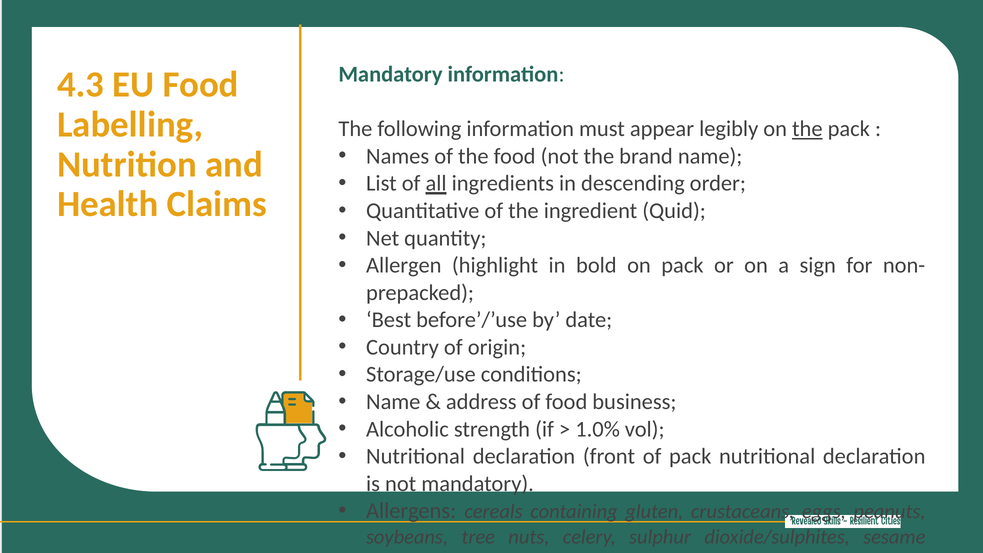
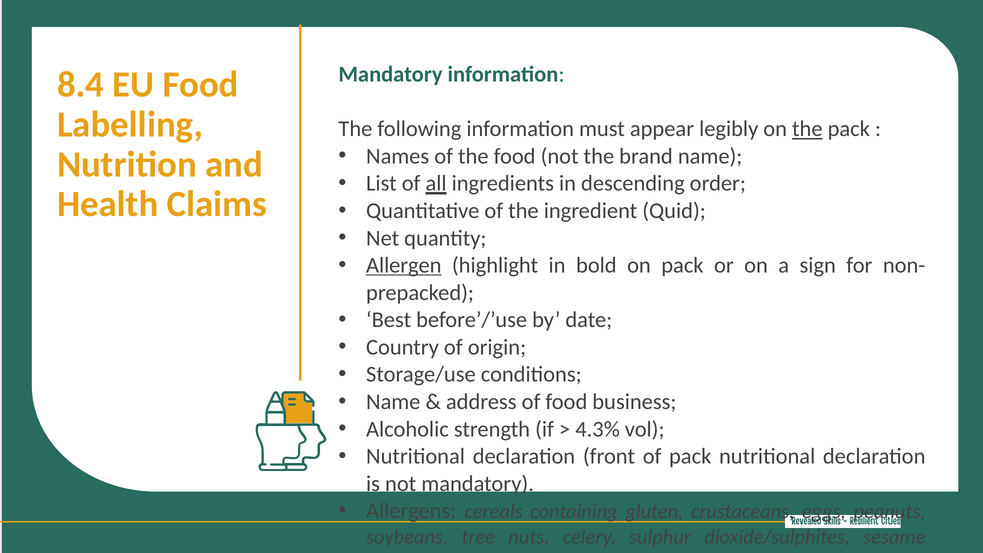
4.3: 4.3 -> 8.4 (81, 85)
Allergen underline: none -> present (404, 265)
1.0%: 1.0% -> 4.3% (598, 429)
